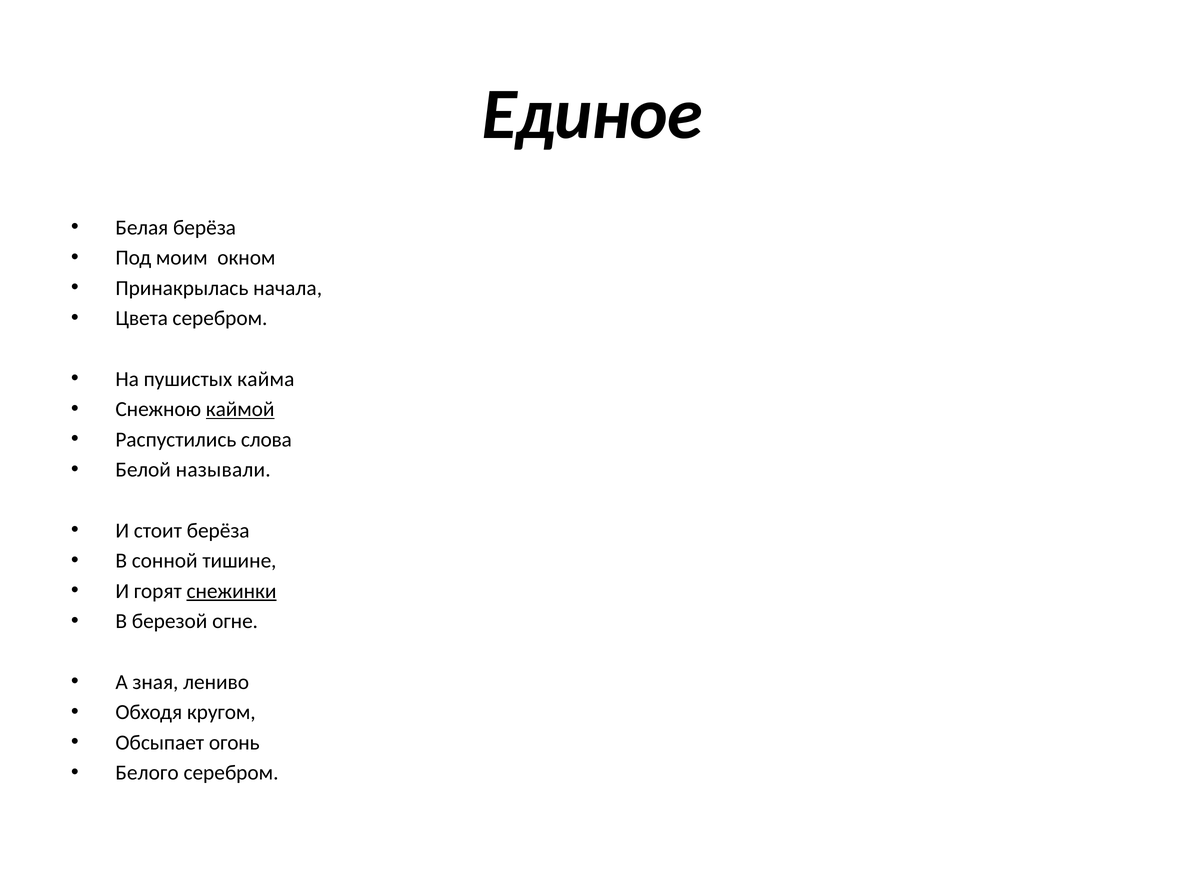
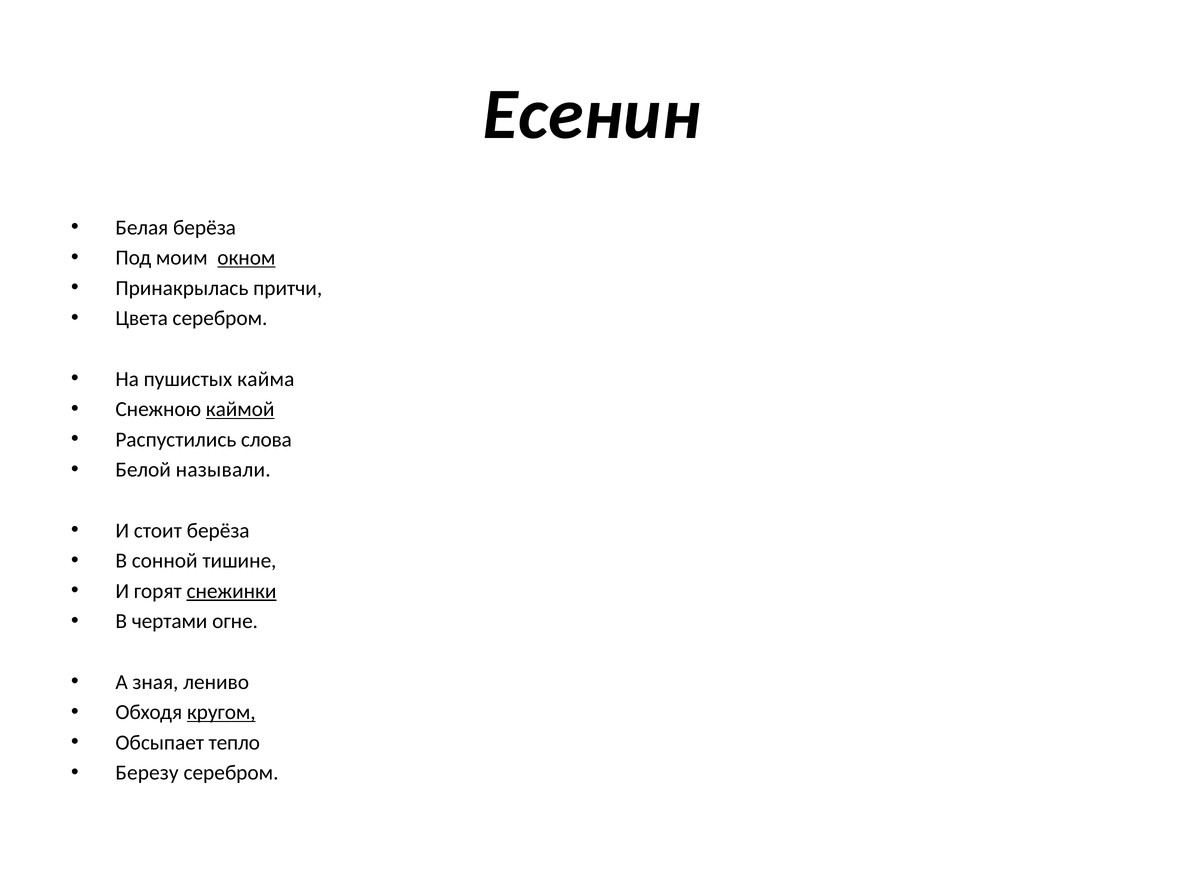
Единое: Единое -> Есенин (592, 115)
окном underline: none -> present (246, 258)
начала: начала -> притчи (288, 288)
березой: березой -> чертами (170, 621)
кругом underline: none -> present (221, 712)
огонь: огонь -> тепло (234, 743)
Белого: Белого -> Березу (147, 773)
